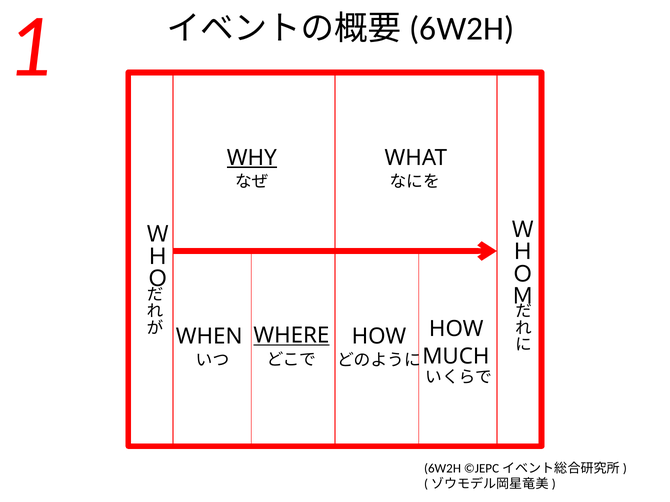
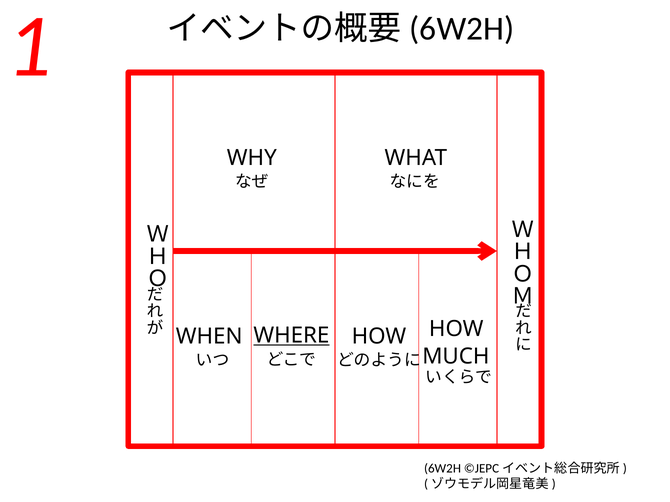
WHY underline: present -> none (252, 158)
